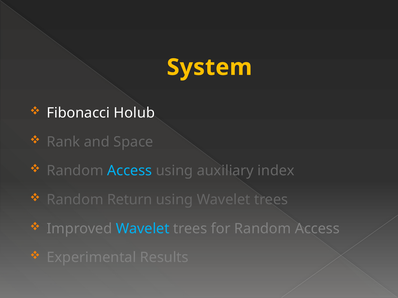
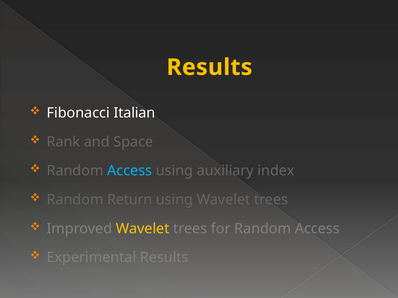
System: System -> Results (209, 67)
Holub: Holub -> Italian (134, 113)
Wavelet colour: light blue -> yellow (143, 229)
